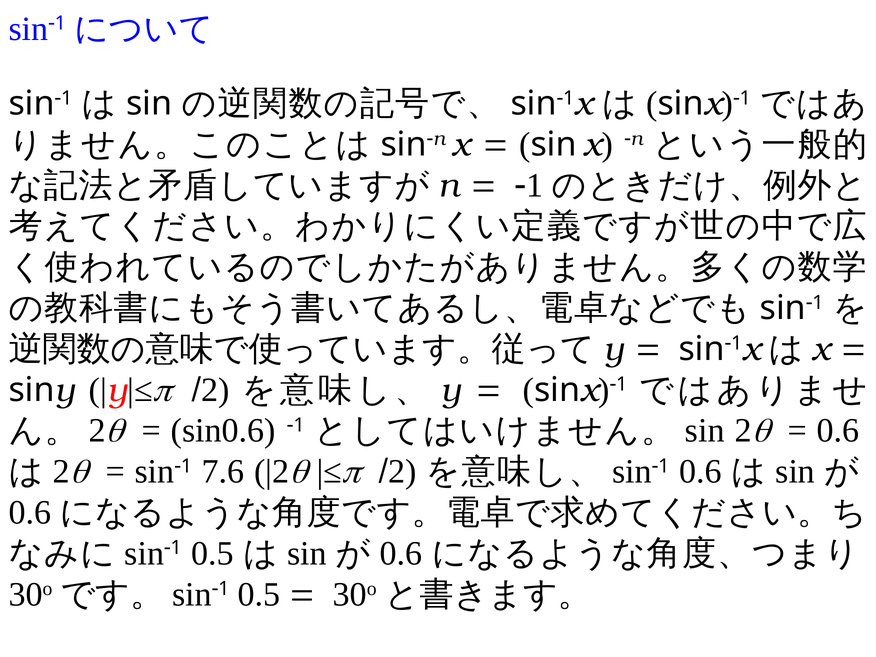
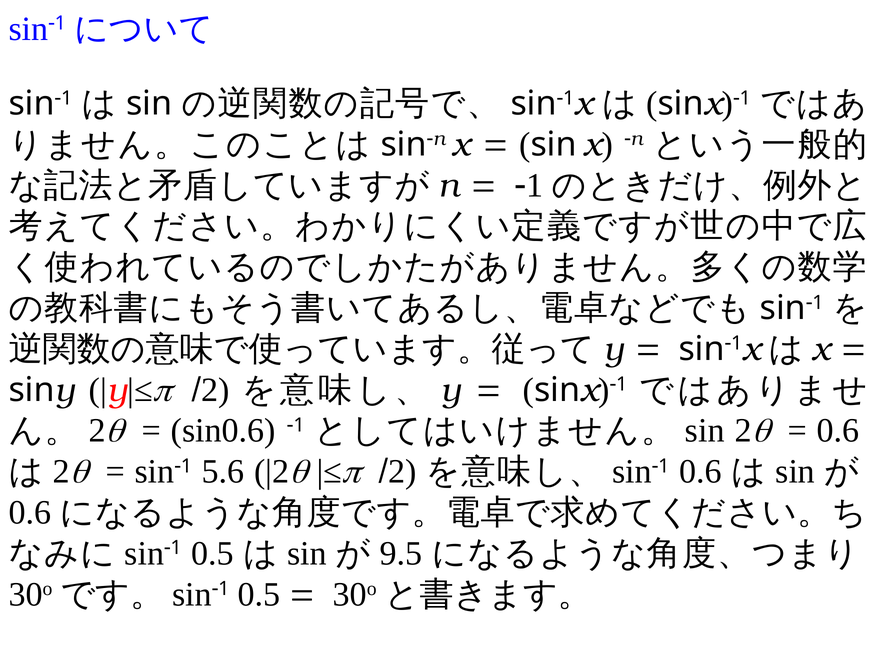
7.6: 7.6 -> 5.6 (223, 472)
0.6: 0.6 -> 9.5 (401, 553)
